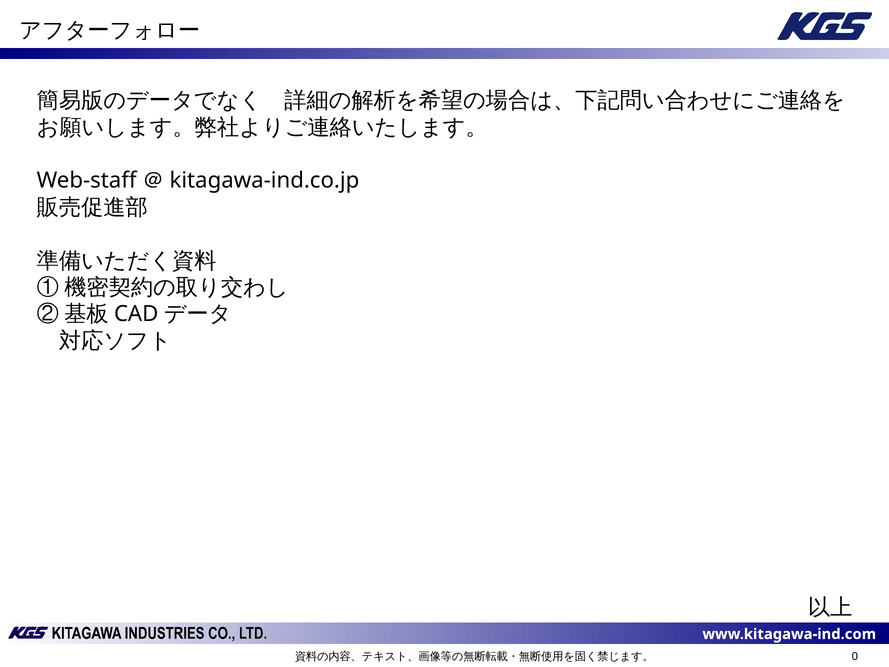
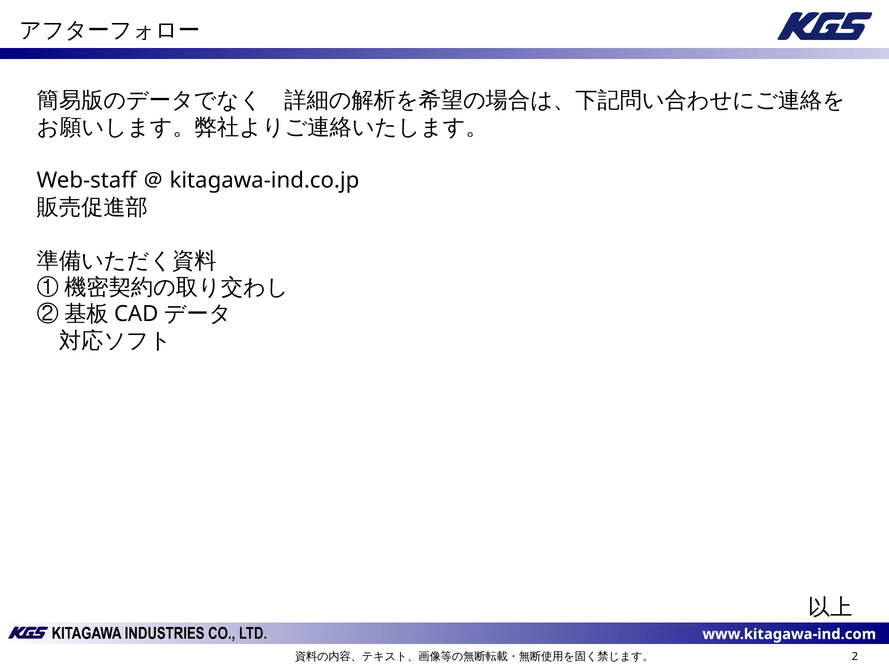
0: 0 -> 2 (855, 656)
